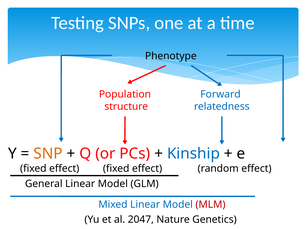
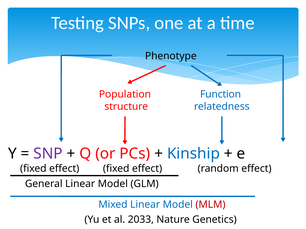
Forward: Forward -> Function (221, 94)
SNP colour: orange -> purple (48, 154)
2047: 2047 -> 2033 (141, 220)
